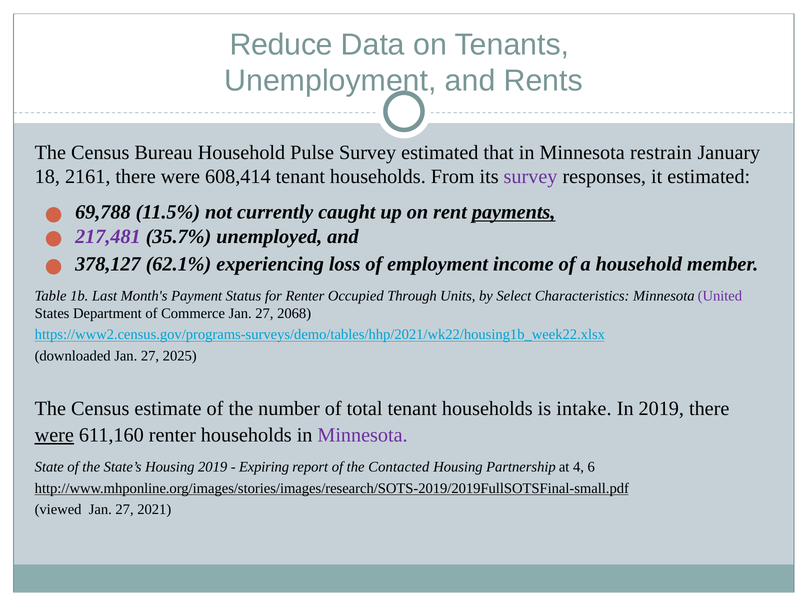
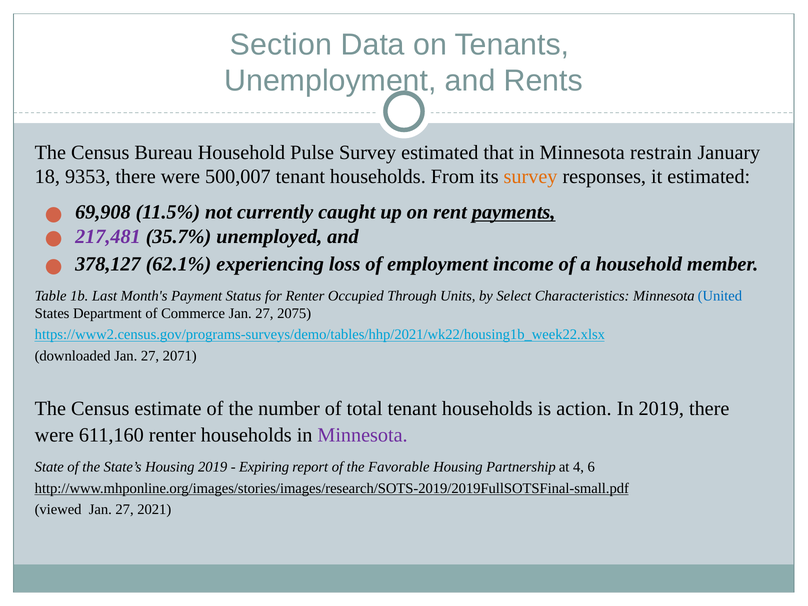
Reduce: Reduce -> Section (281, 45)
2161: 2161 -> 9353 (88, 177)
608,414: 608,414 -> 500,007 (238, 177)
survey colour: purple -> orange (531, 177)
69,788: 69,788 -> 69,908 (103, 212)
United colour: purple -> blue (720, 296)
2068: 2068 -> 2075 (294, 314)
2025: 2025 -> 2071 (180, 356)
intake: intake -> action (584, 409)
were underline: present -> none (54, 435)
Contacted: Contacted -> Favorable (399, 467)
